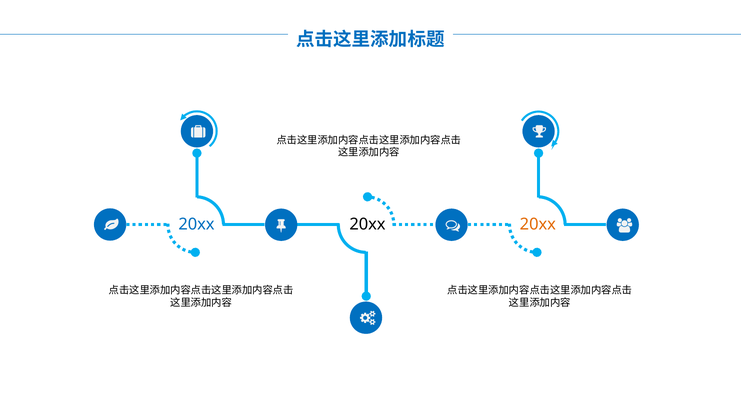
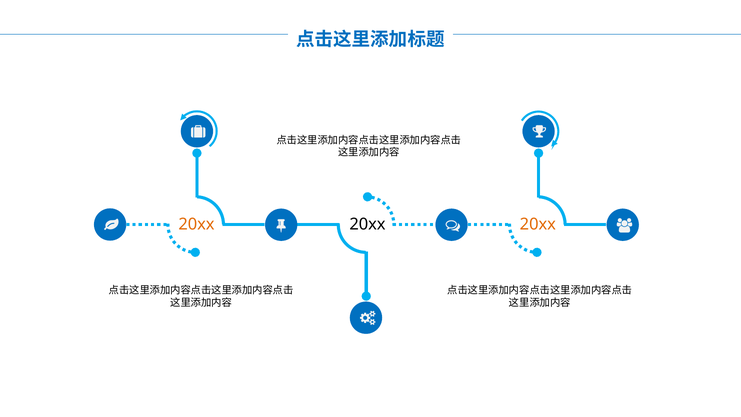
20xx colour: blue -> orange (196, 224)
